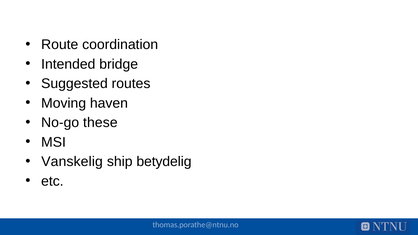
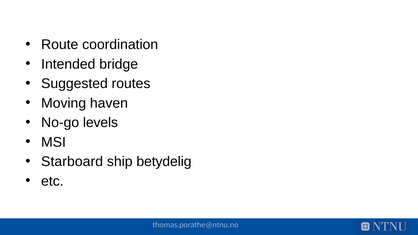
these: these -> levels (100, 123)
Vanskelig: Vanskelig -> Starboard (72, 162)
